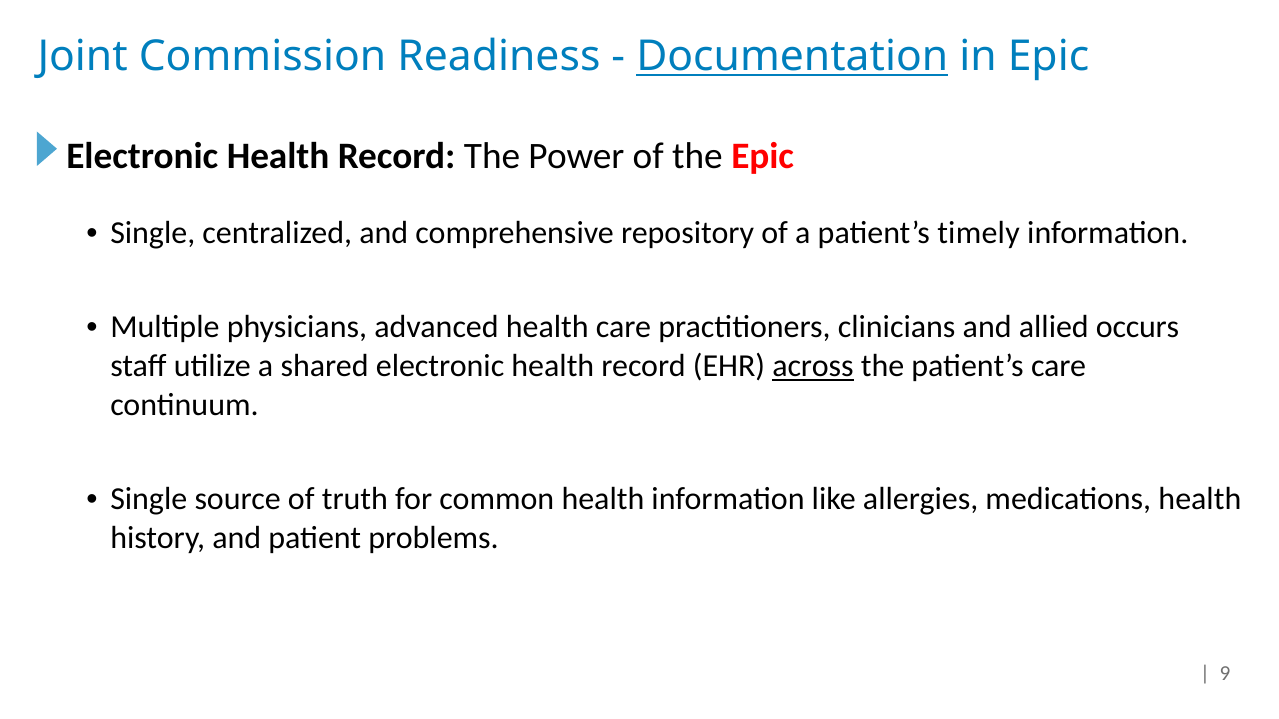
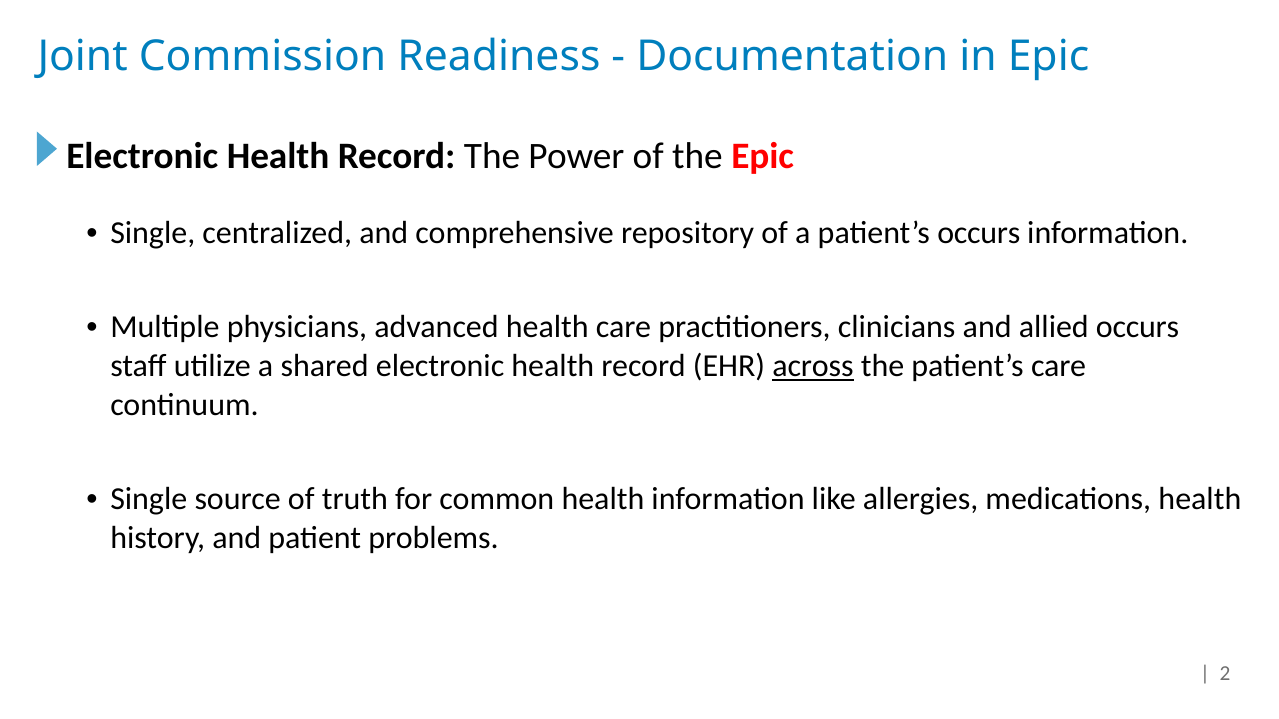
Documentation underline: present -> none (792, 57)
patient’s timely: timely -> occurs (979, 233)
9: 9 -> 2 (1225, 674)
